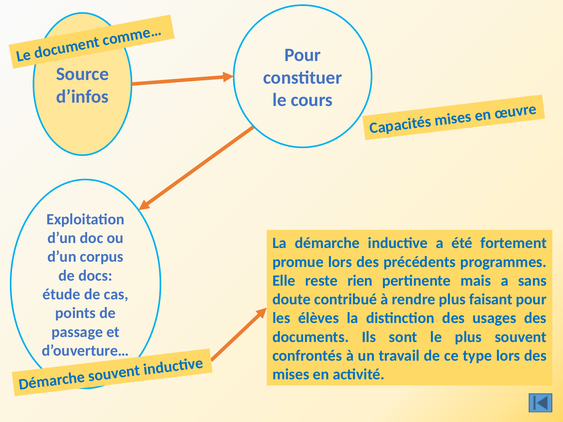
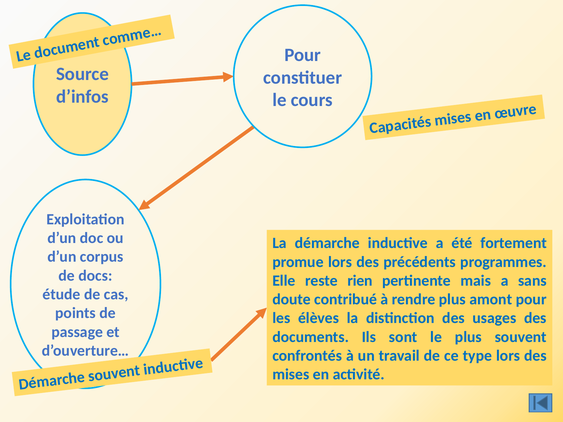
faisant: faisant -> amont (491, 300)
